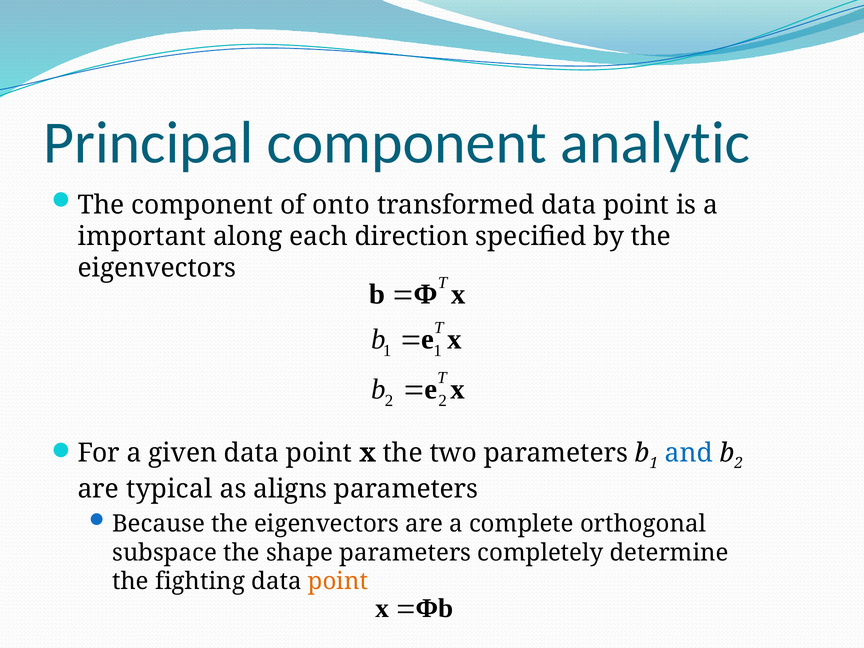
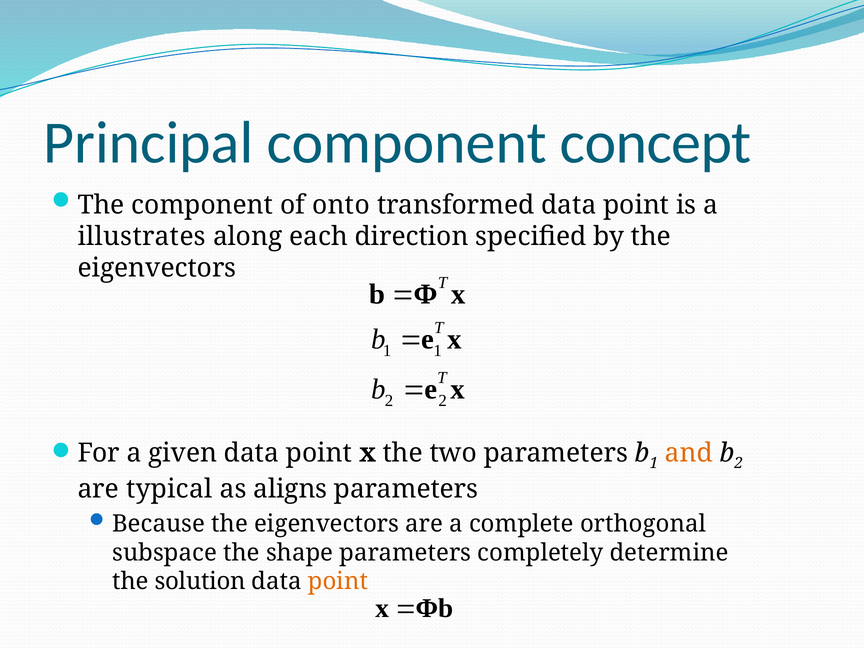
analytic: analytic -> concept (656, 143)
important: important -> illustrates (142, 237)
and colour: blue -> orange (689, 453)
fighting: fighting -> solution (200, 581)
